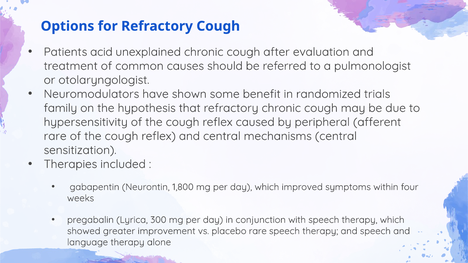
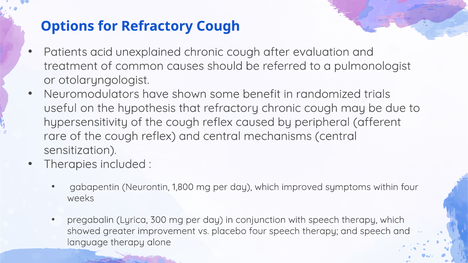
family: family -> useful (60, 108)
placebo rare: rare -> four (258, 231)
